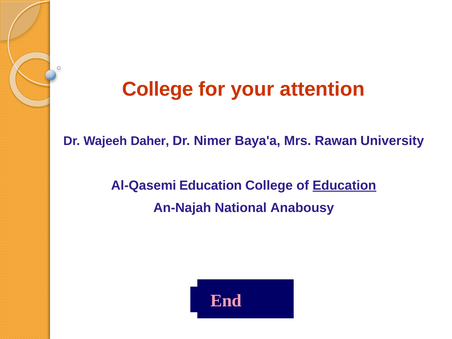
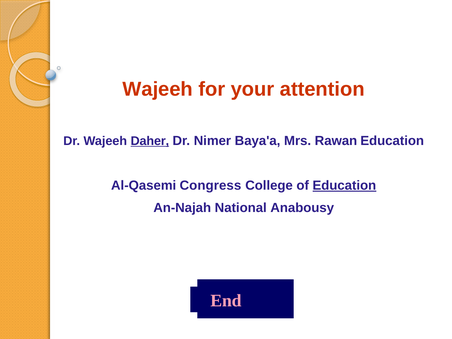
College: College -> Wajeeh (158, 89)
Daher underline: none -> present (150, 141)
Rawan University: University -> Education (392, 141)
Al-Qasemi Education: Education -> Congress (210, 186)
